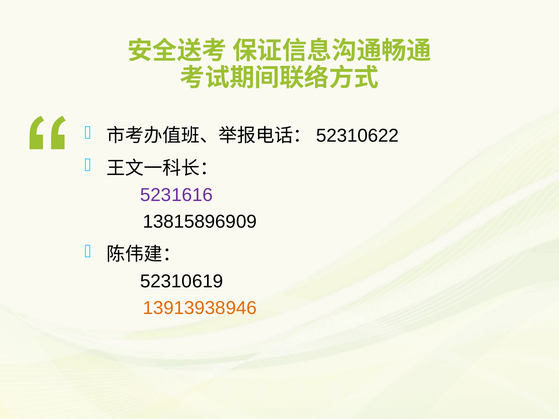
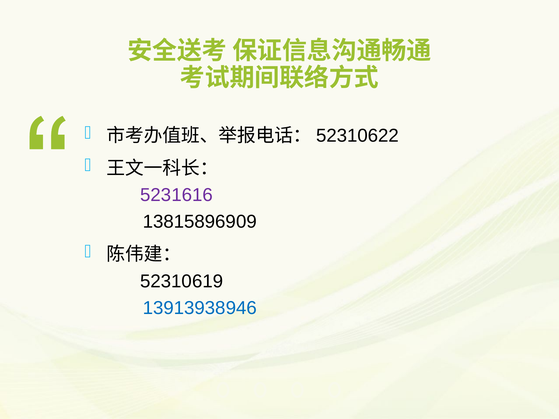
13913938946 colour: orange -> blue (200, 308)
